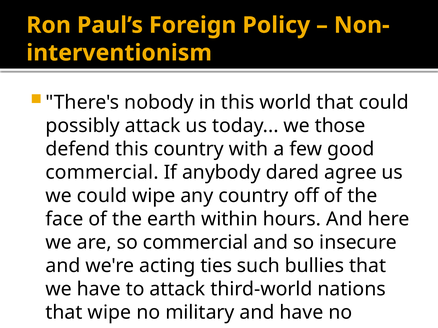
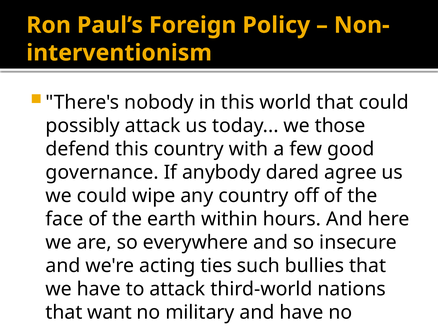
commercial: commercial -> governance (102, 173)
so commercial: commercial -> everywhere (196, 243)
that wipe: wipe -> want (110, 313)
